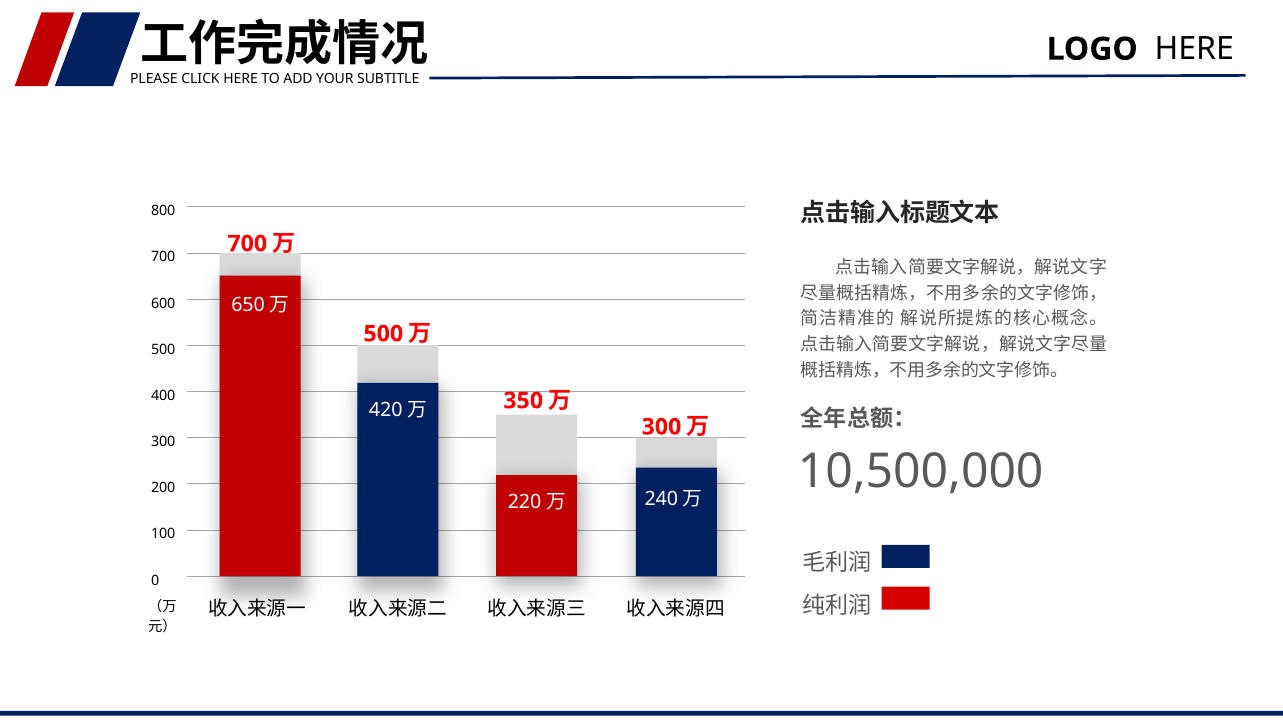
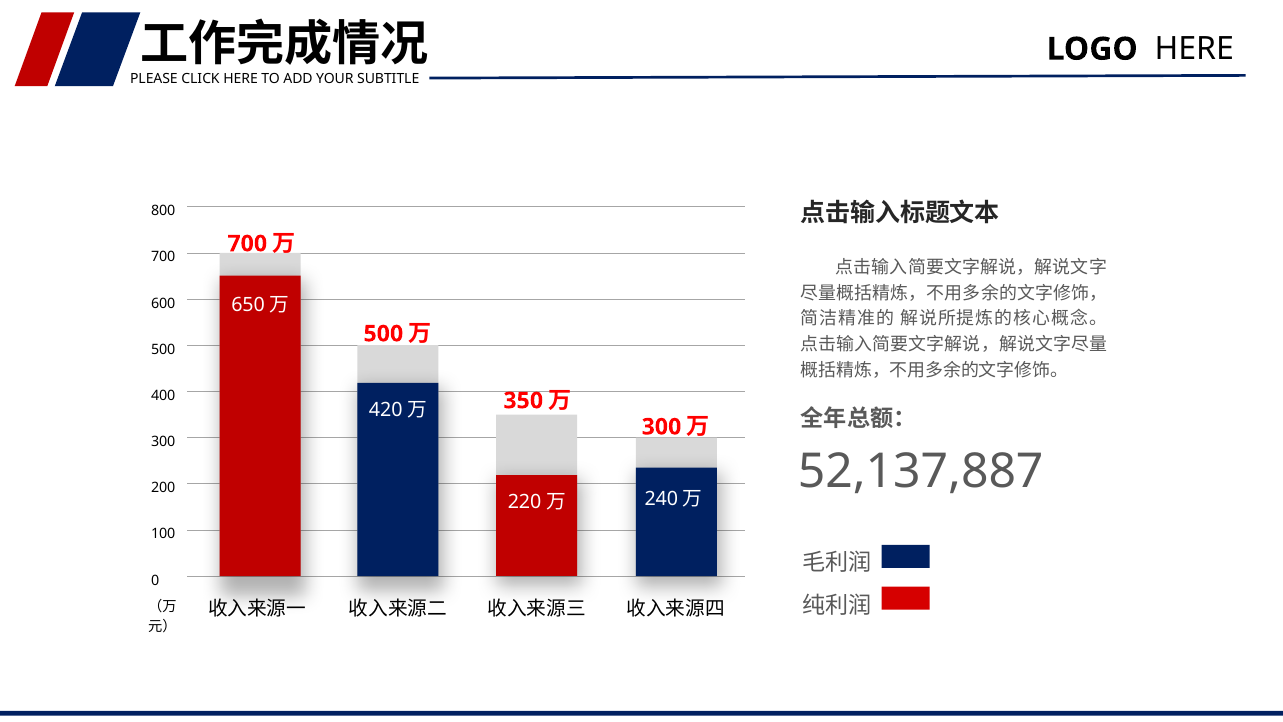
10,500,000: 10,500,000 -> 52,137,887 (921, 471)
